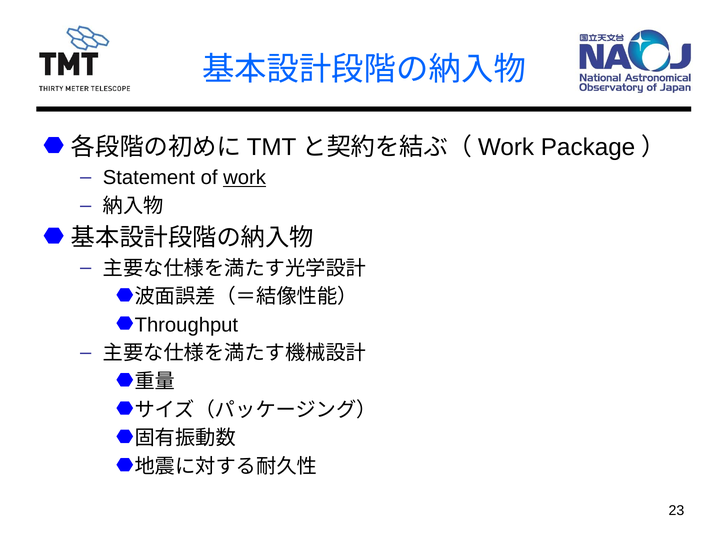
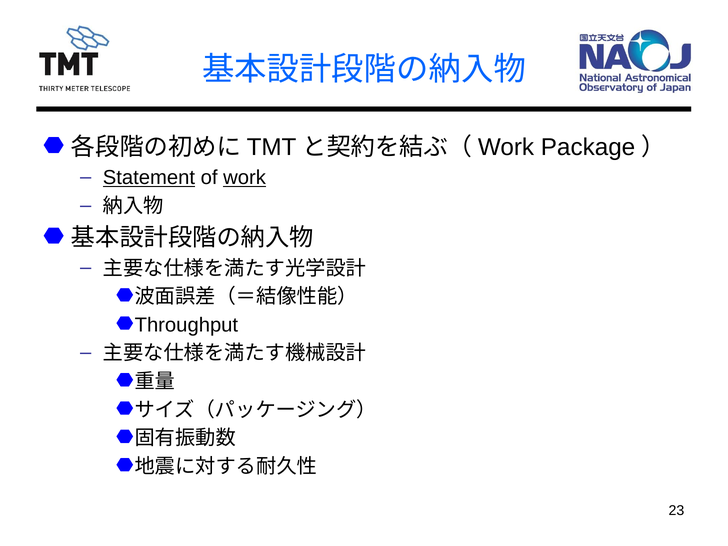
Statement underline: none -> present (149, 178)
